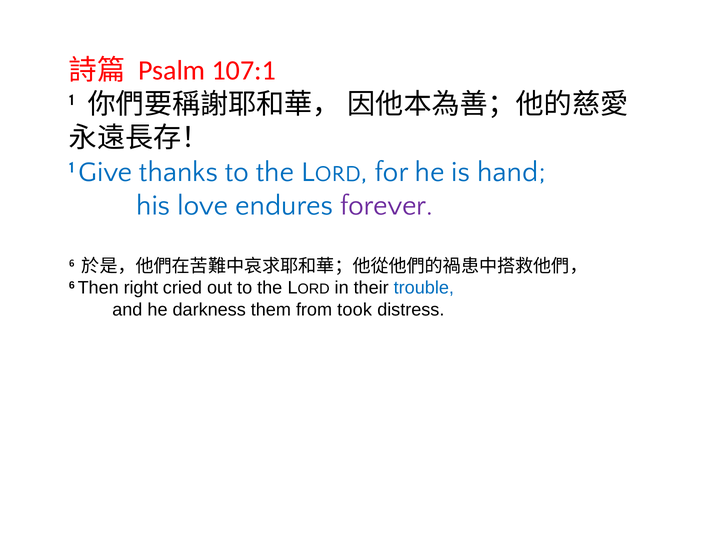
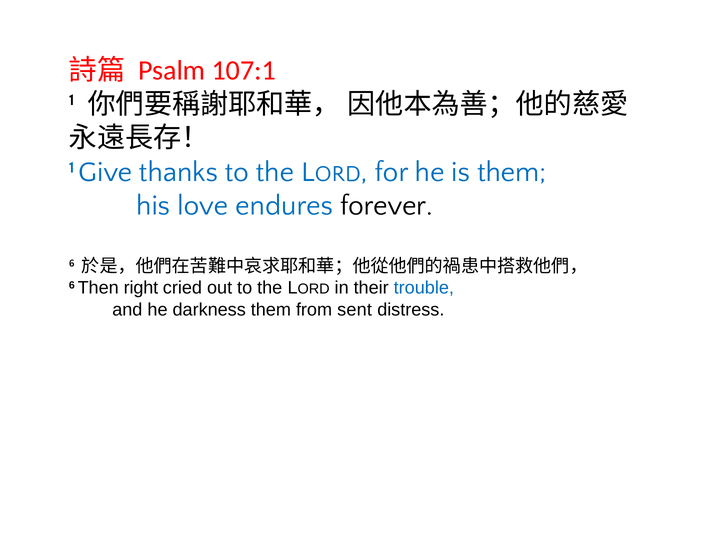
is hand: hand -> them (512, 172)
forever colour: purple -> black (386, 206)
took: took -> sent (355, 310)
